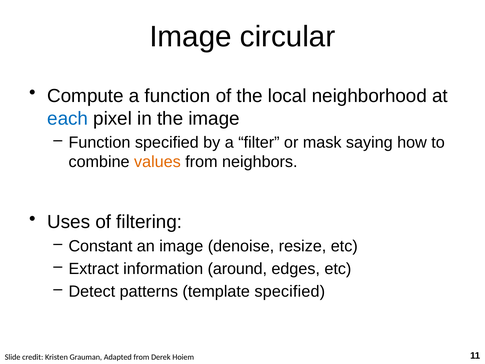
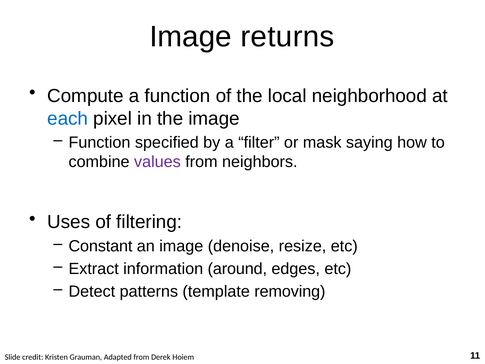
circular: circular -> returns (287, 37)
values colour: orange -> purple (157, 162)
template specified: specified -> removing (290, 291)
